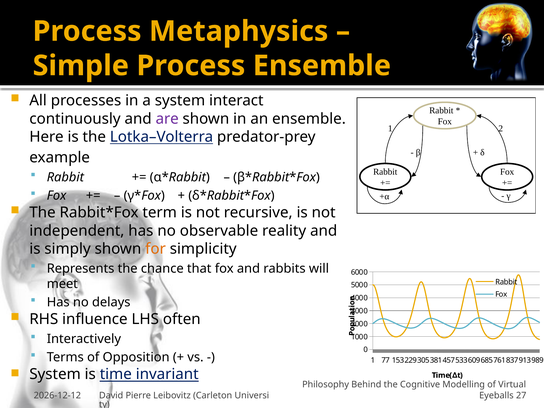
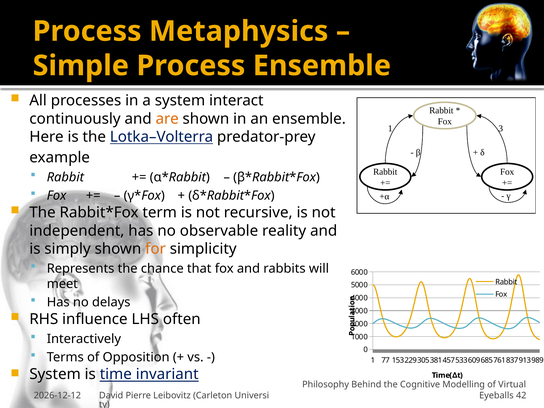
are colour: purple -> orange (167, 119)
2: 2 -> 3 (501, 128)
27: 27 -> 42 (521, 395)
